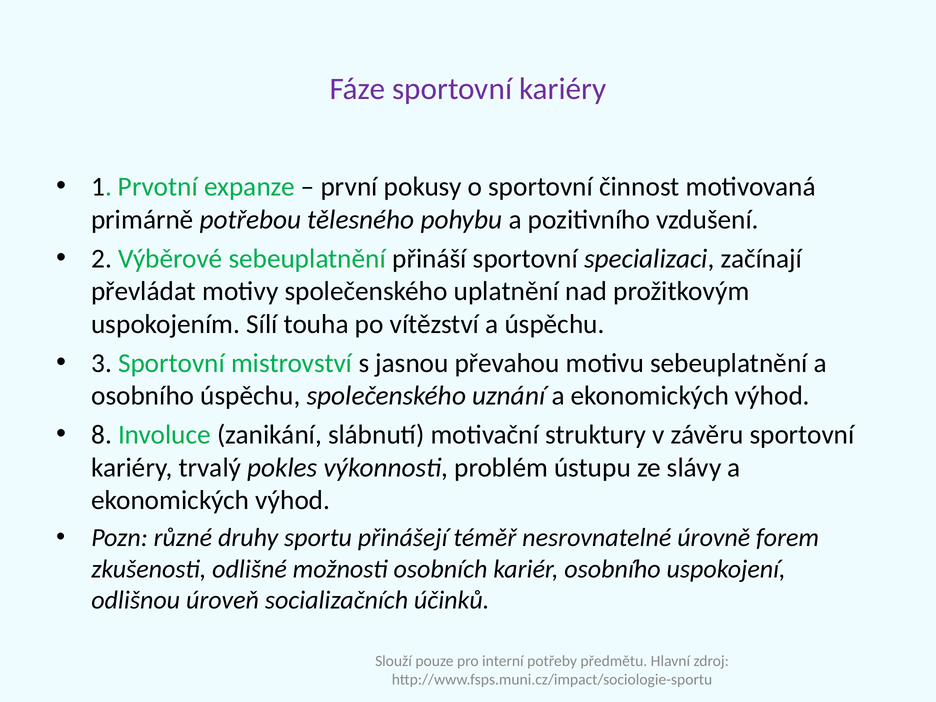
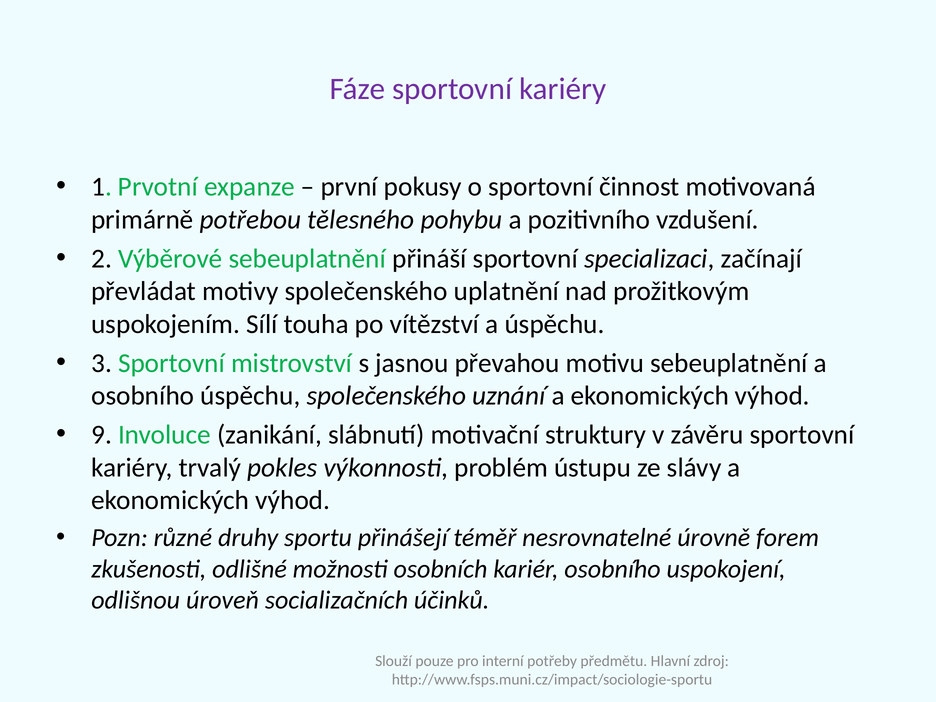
8: 8 -> 9 (102, 435)
